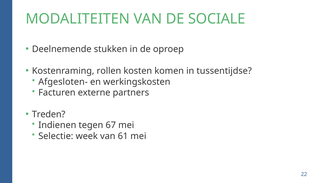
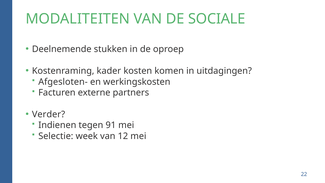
rollen: rollen -> kader (109, 71)
tussentijdse: tussentijdse -> uitdagingen (224, 71)
Treden: Treden -> Verder (49, 114)
67: 67 -> 91 (111, 125)
61: 61 -> 12 (123, 136)
